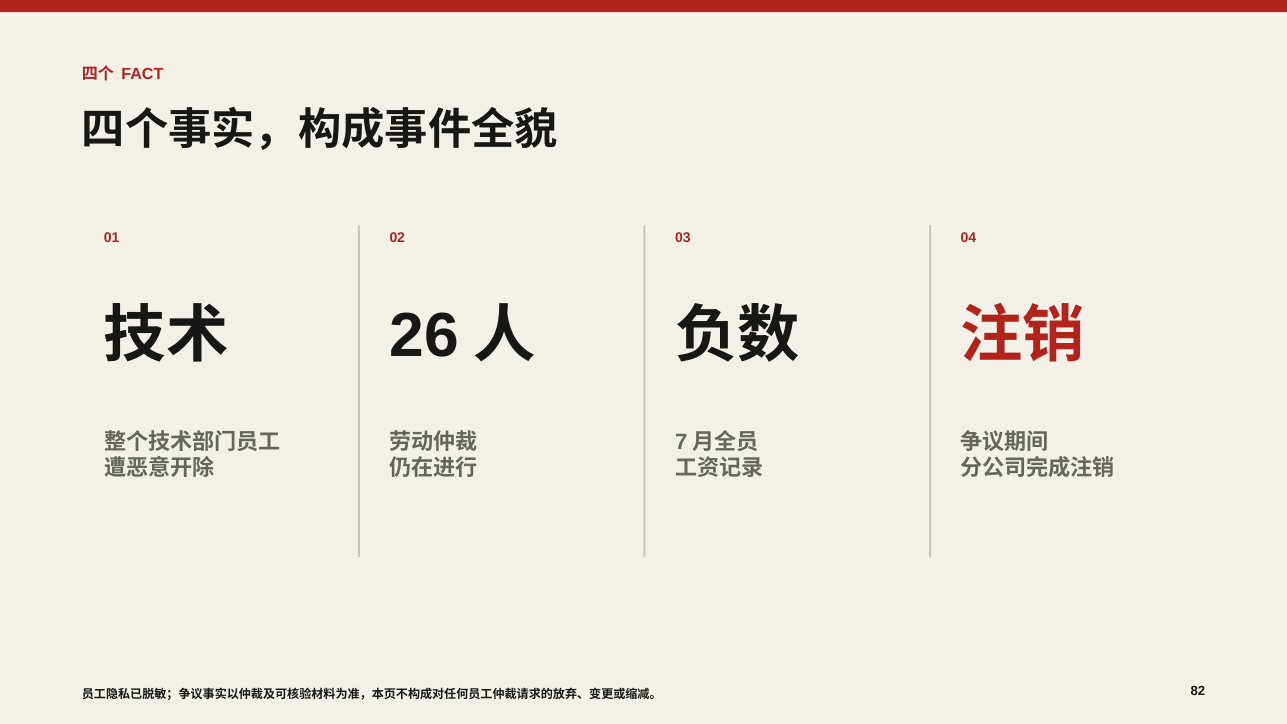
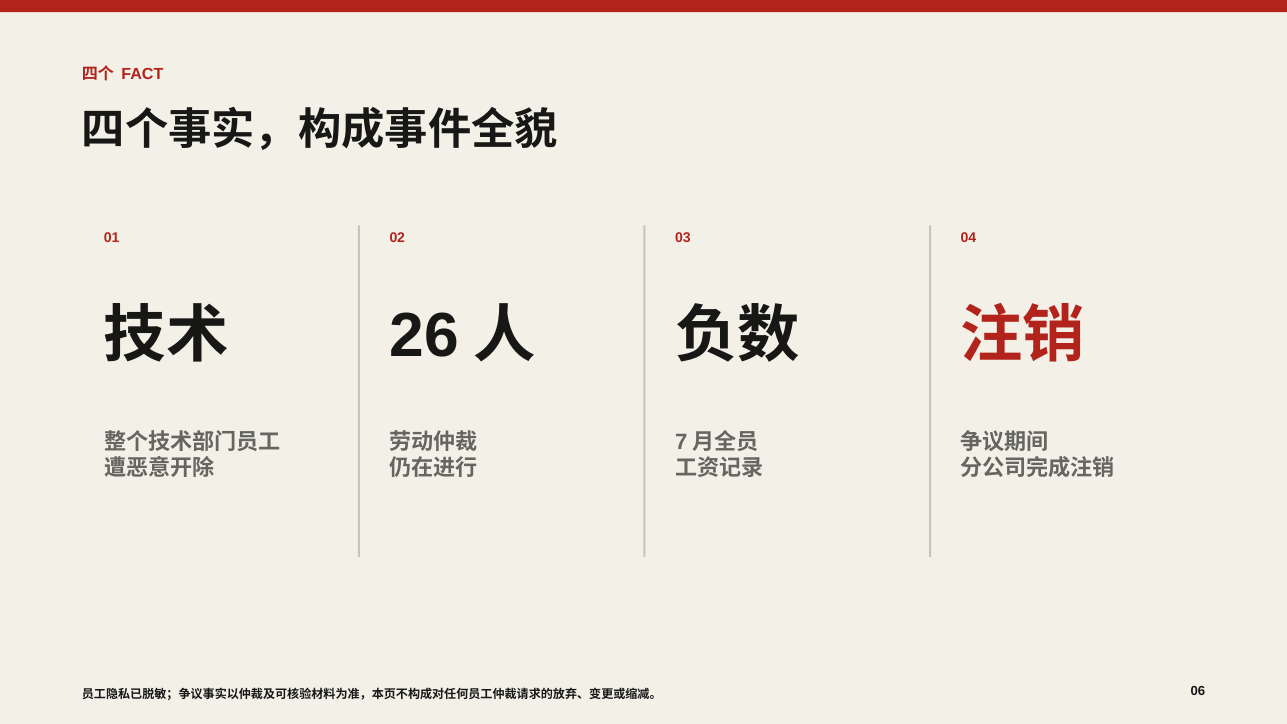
82: 82 -> 06 (1198, 691)
